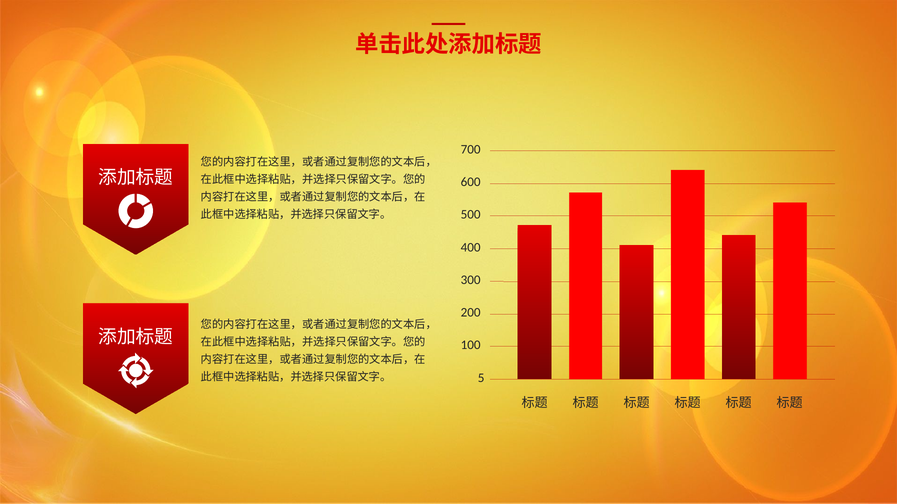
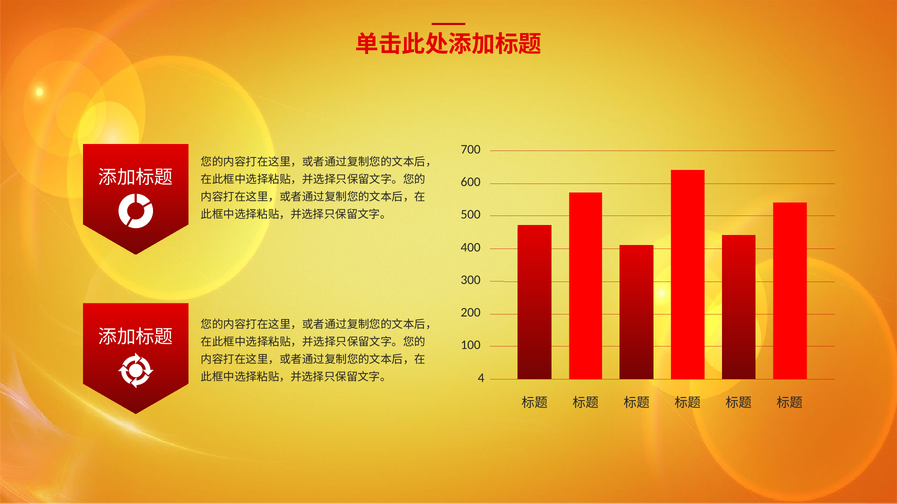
5: 5 -> 4 (481, 378)
